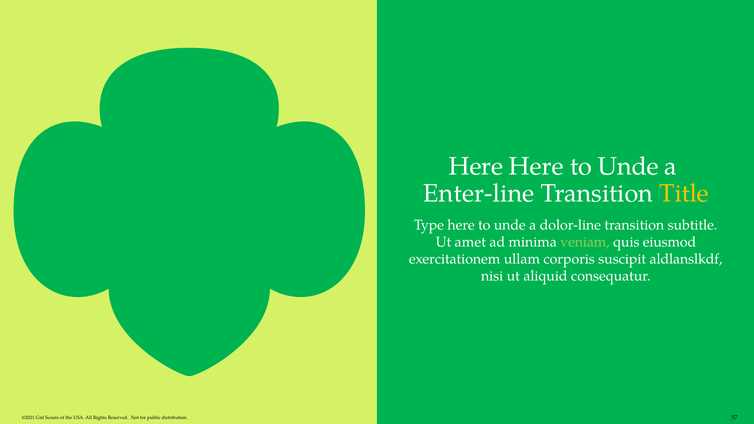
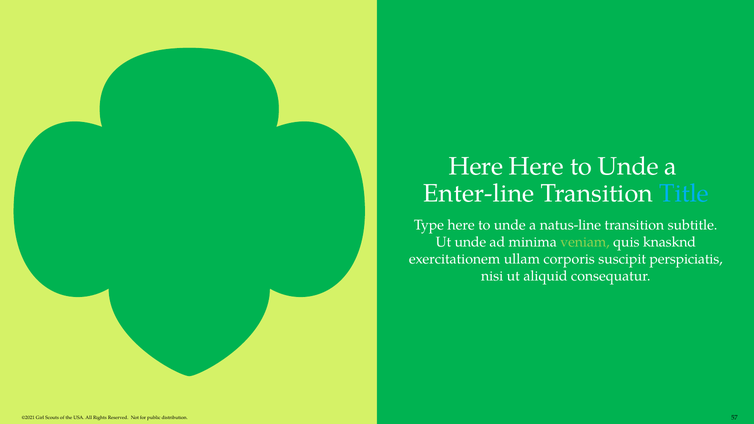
Title colour: yellow -> light blue (684, 194)
dolor-line: dolor-line -> natus-line (570, 225)
Ut amet: amet -> unde (470, 242)
eiusmod: eiusmod -> knasknd (669, 242)
aldlanslkdf: aldlanslkdf -> perspiciatis (686, 259)
